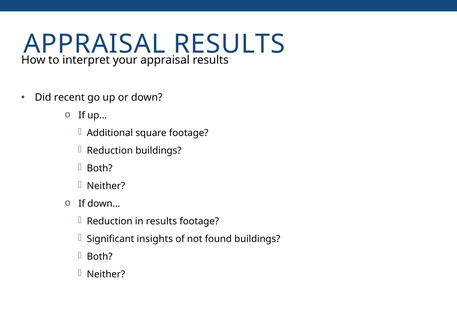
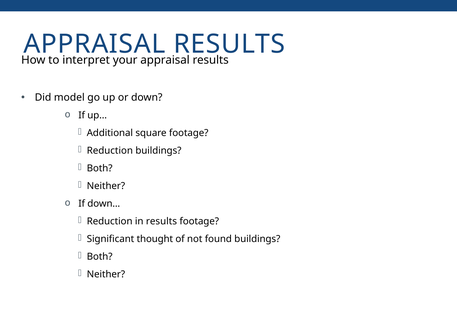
recent: recent -> model (69, 98)
insights: insights -> thought (155, 239)
